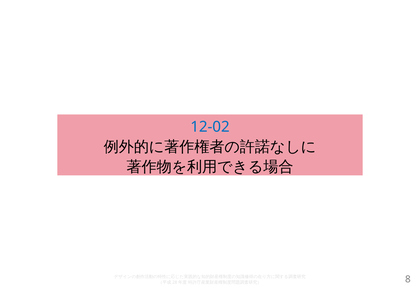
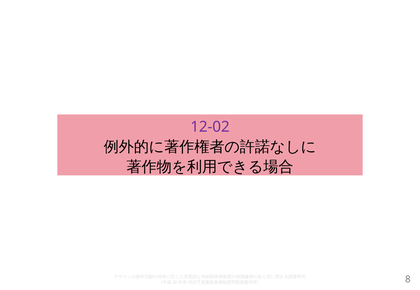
12-02 colour: blue -> purple (210, 127)
